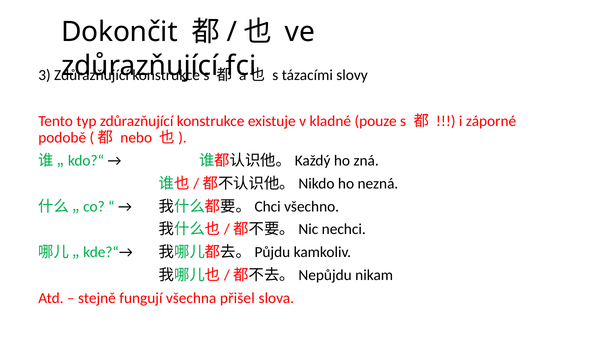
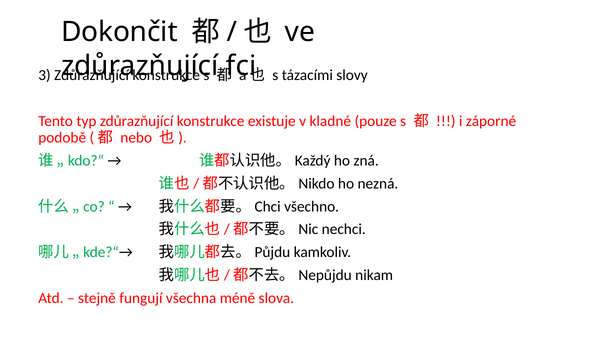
přišel: přišel -> méně (237, 298)
